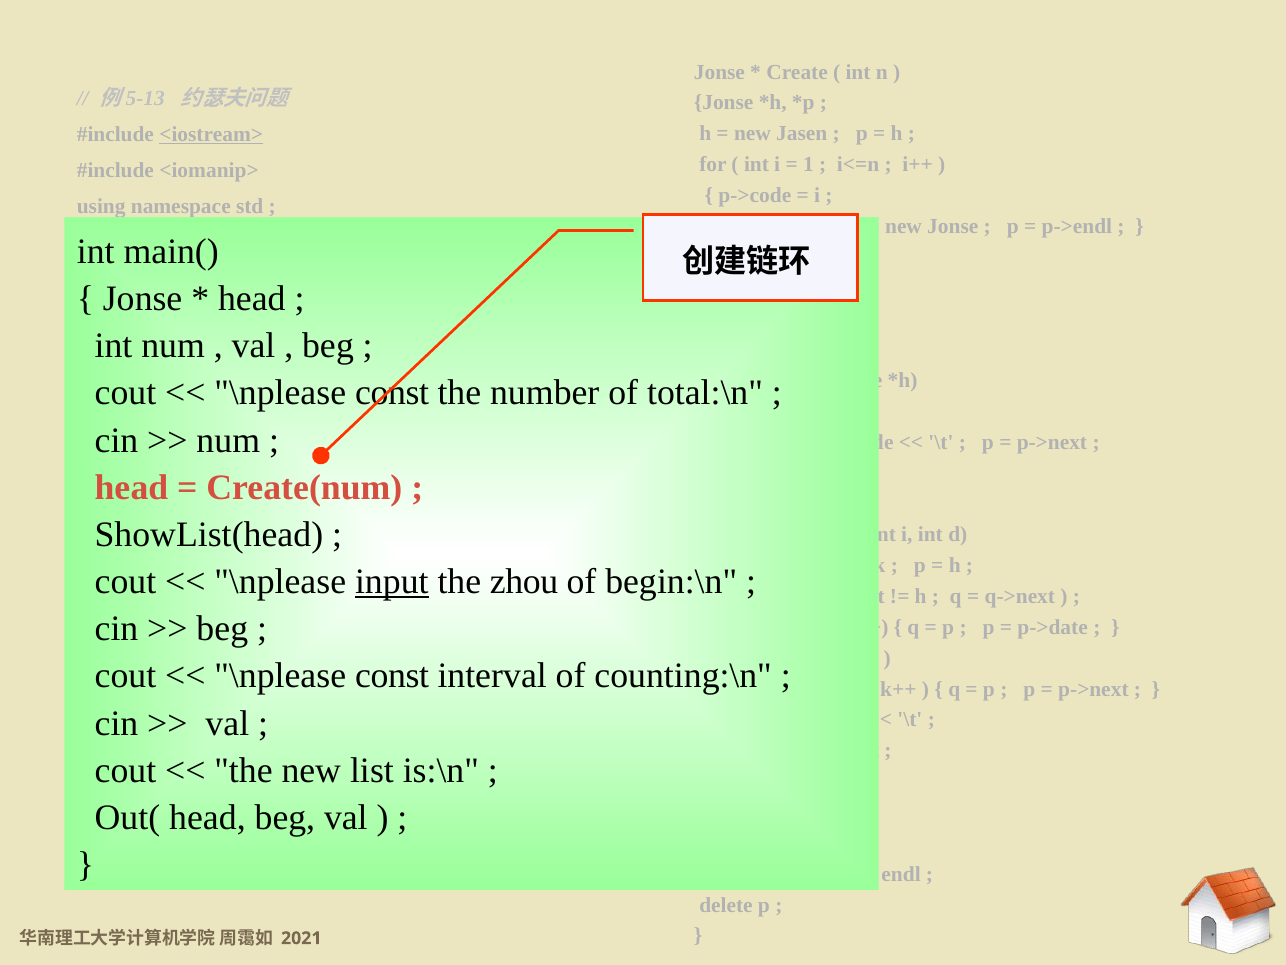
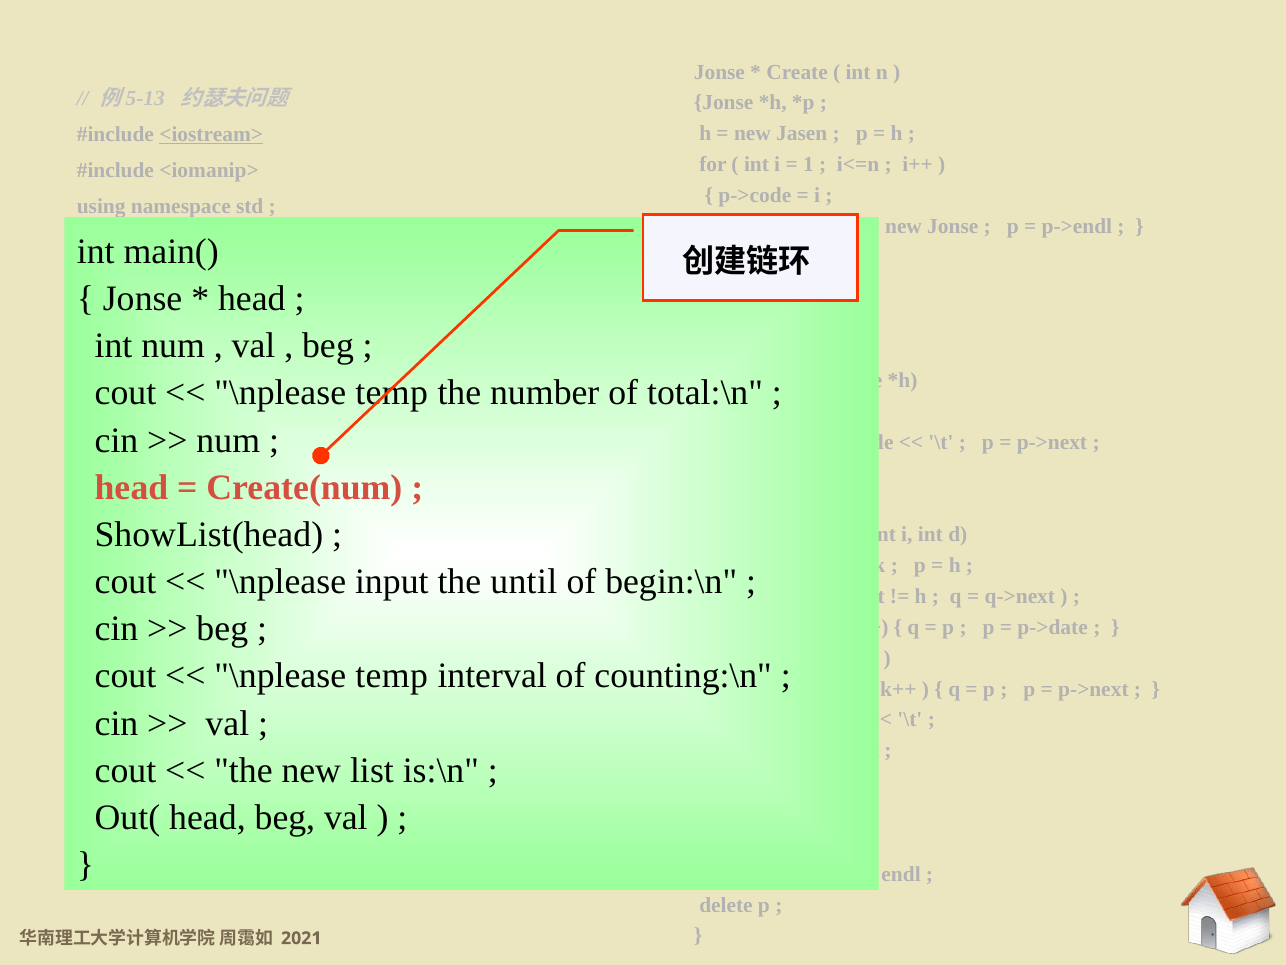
const: const -> temp (392, 393)
input underline: present -> none (392, 581)
zhou: zhou -> until (524, 581)
const: const -> temp (392, 676)
